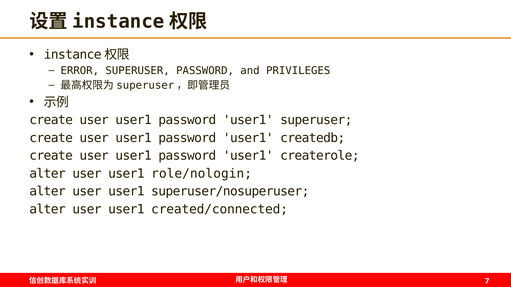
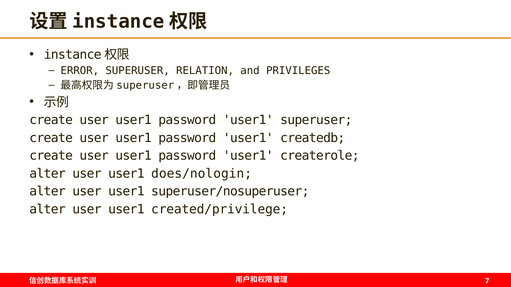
SUPERUSER PASSWORD: PASSWORD -> RELATION (205, 71)
role/nologin: role/nologin -> does/nologin (202, 174)
created/connected: created/connected -> created/privilege (220, 210)
